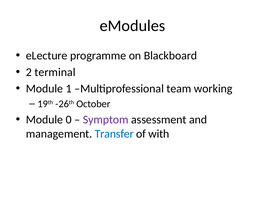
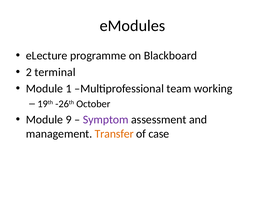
0: 0 -> 9 (69, 120)
Transfer colour: blue -> orange (114, 134)
with: with -> case (159, 134)
